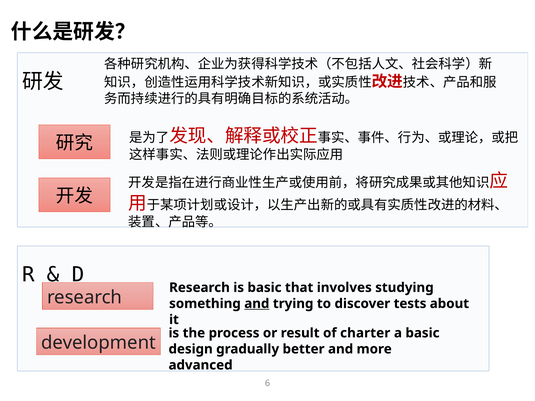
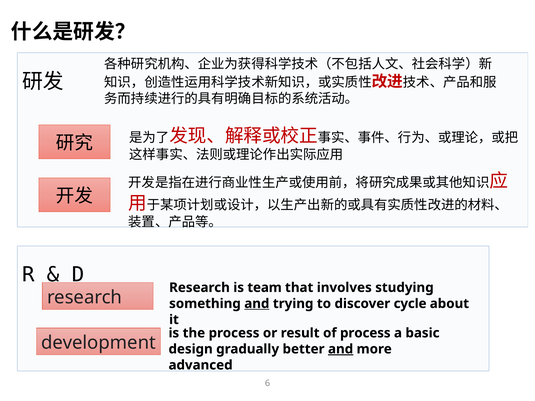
is basic: basic -> team (265, 288)
tests: tests -> cycle (410, 304)
of charter: charter -> process (365, 333)
and underline: none -> present (341, 349)
